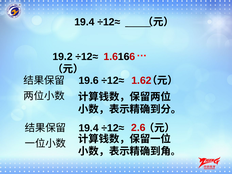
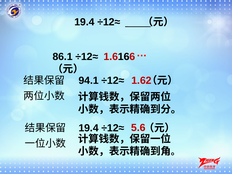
19.2: 19.2 -> 86.1 (63, 57)
19.6: 19.6 -> 94.1 (89, 80)
2.6: 2.6 -> 5.6 (138, 128)
